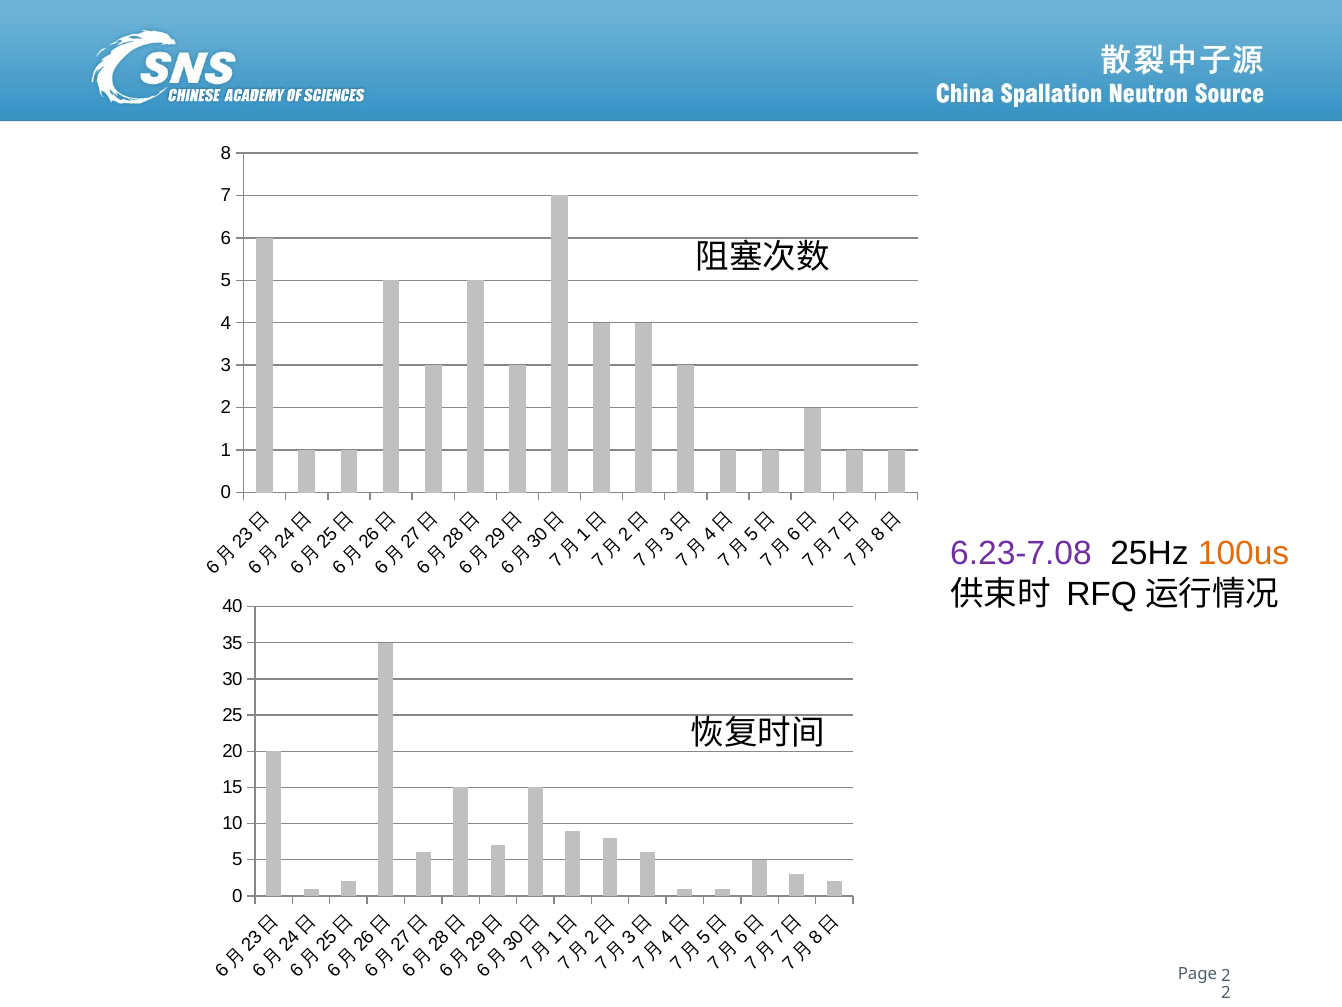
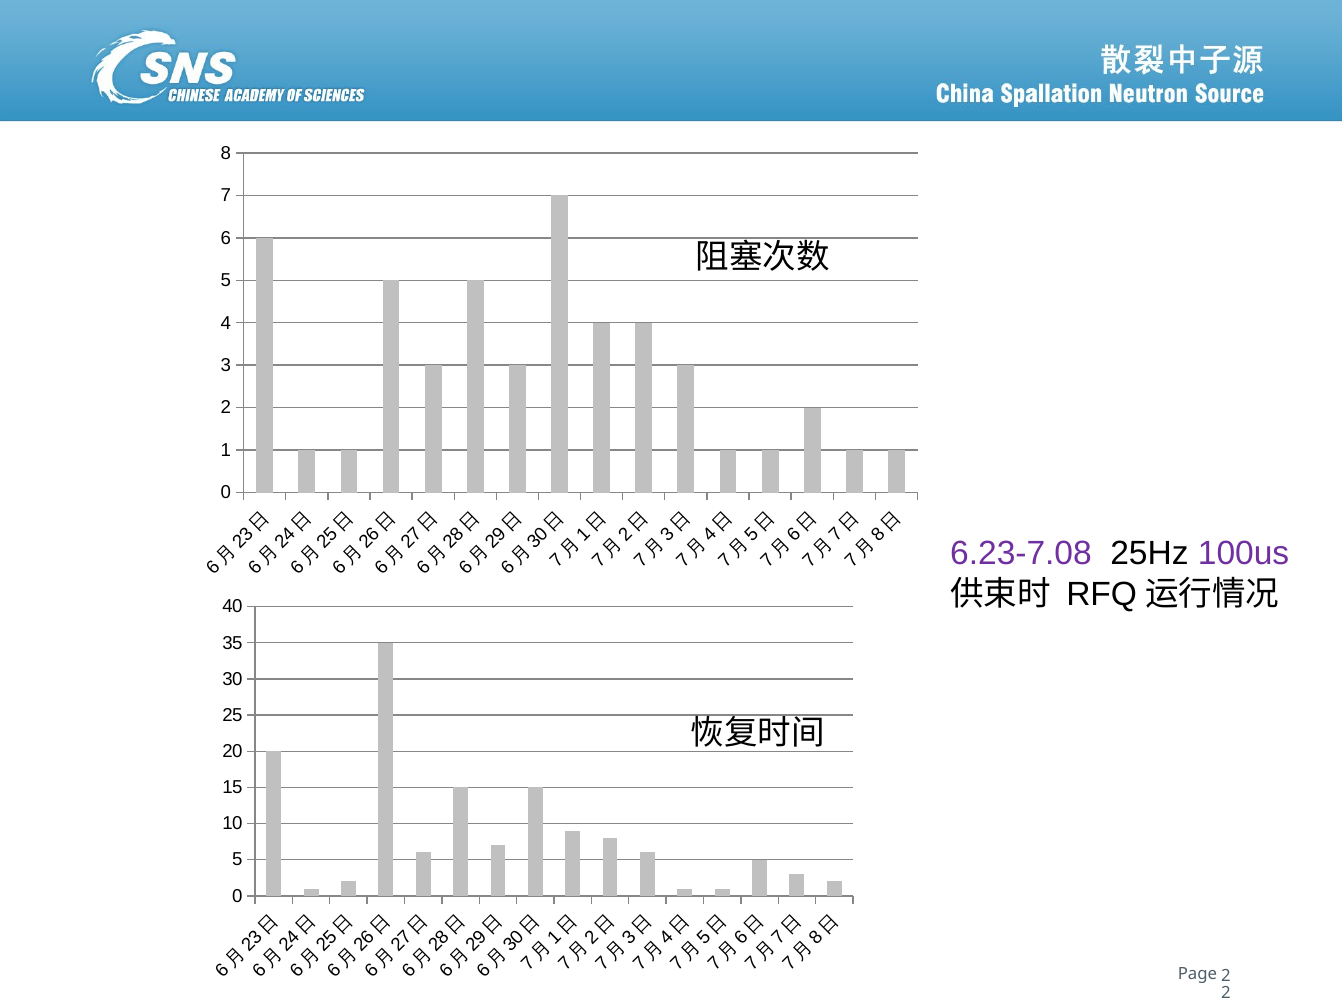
100us colour: orange -> purple (1244, 553)
